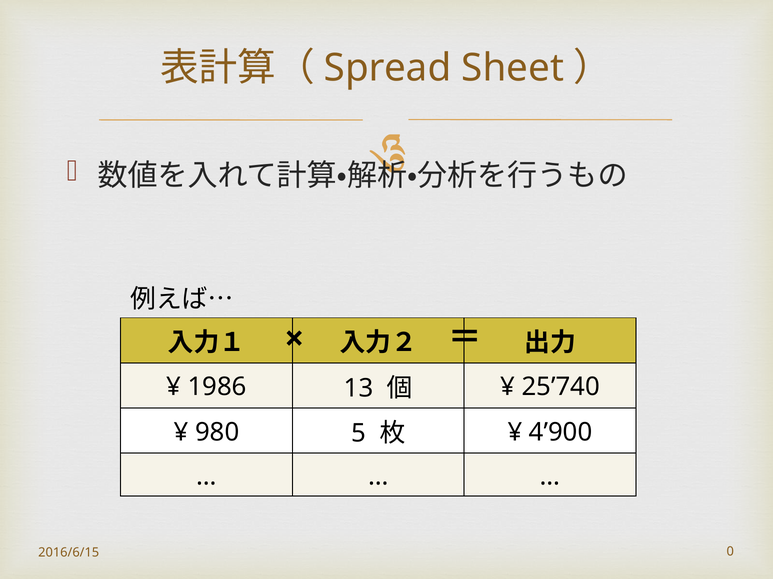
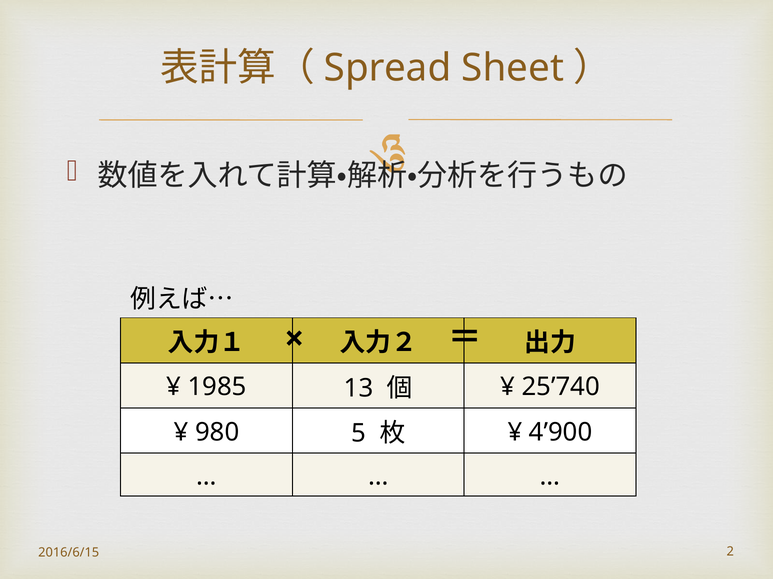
1986: 1986 -> 1985 (217, 387)
0: 0 -> 2 (730, 552)
